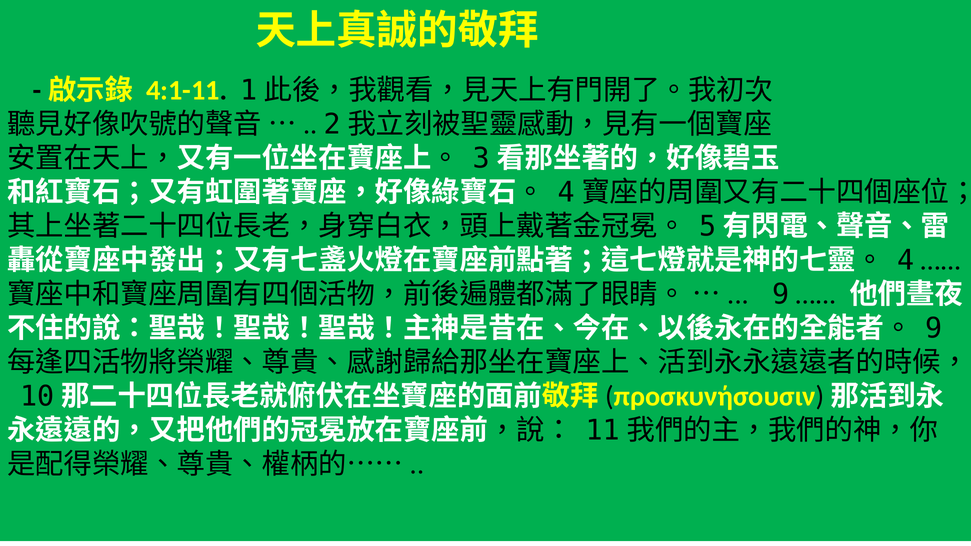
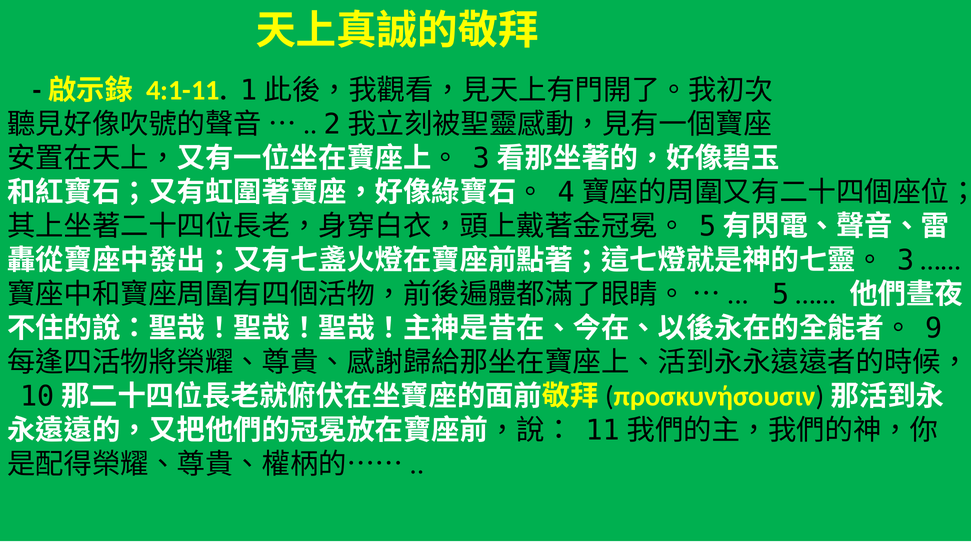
4: 4 -> 3 (906, 261)
9: 9 -> 5 (781, 295)
